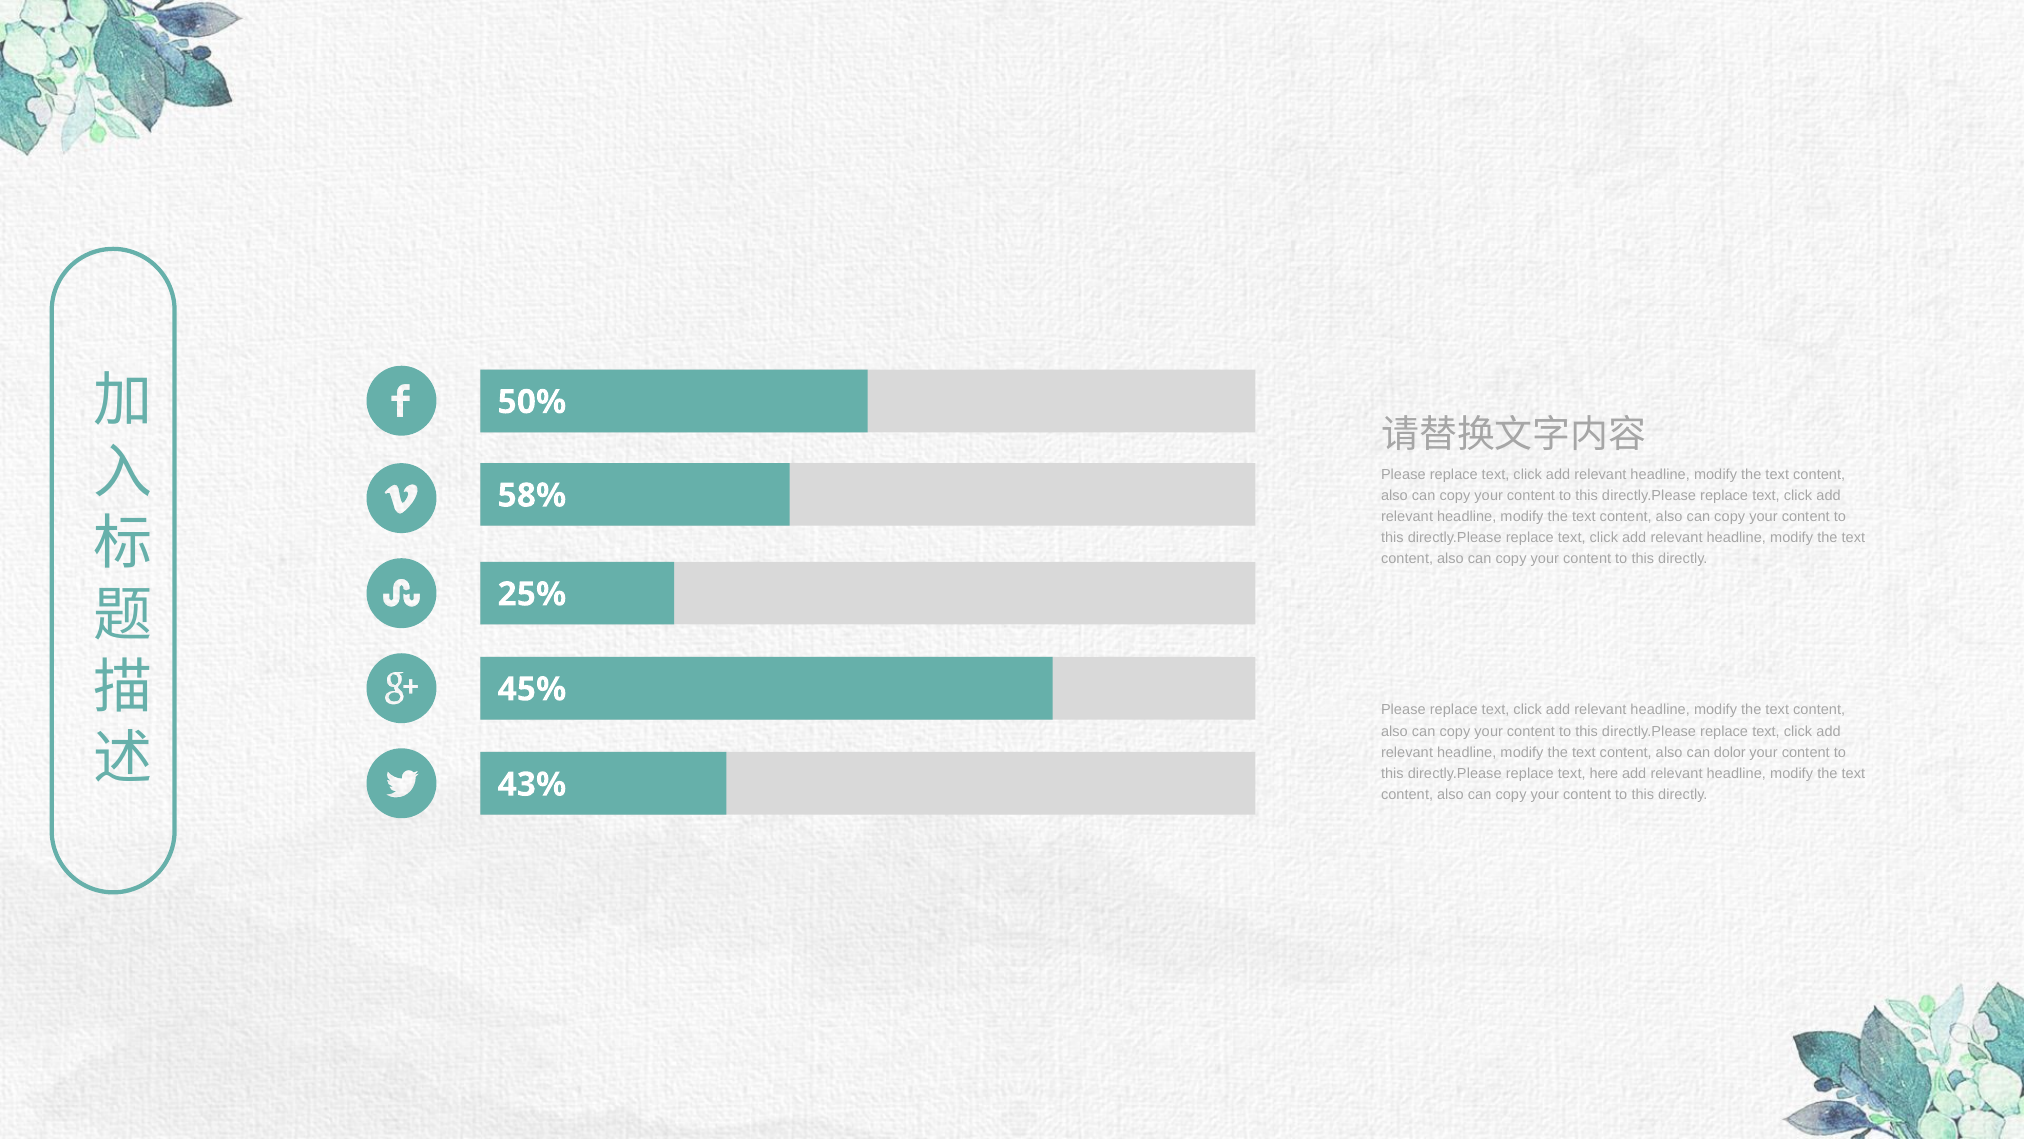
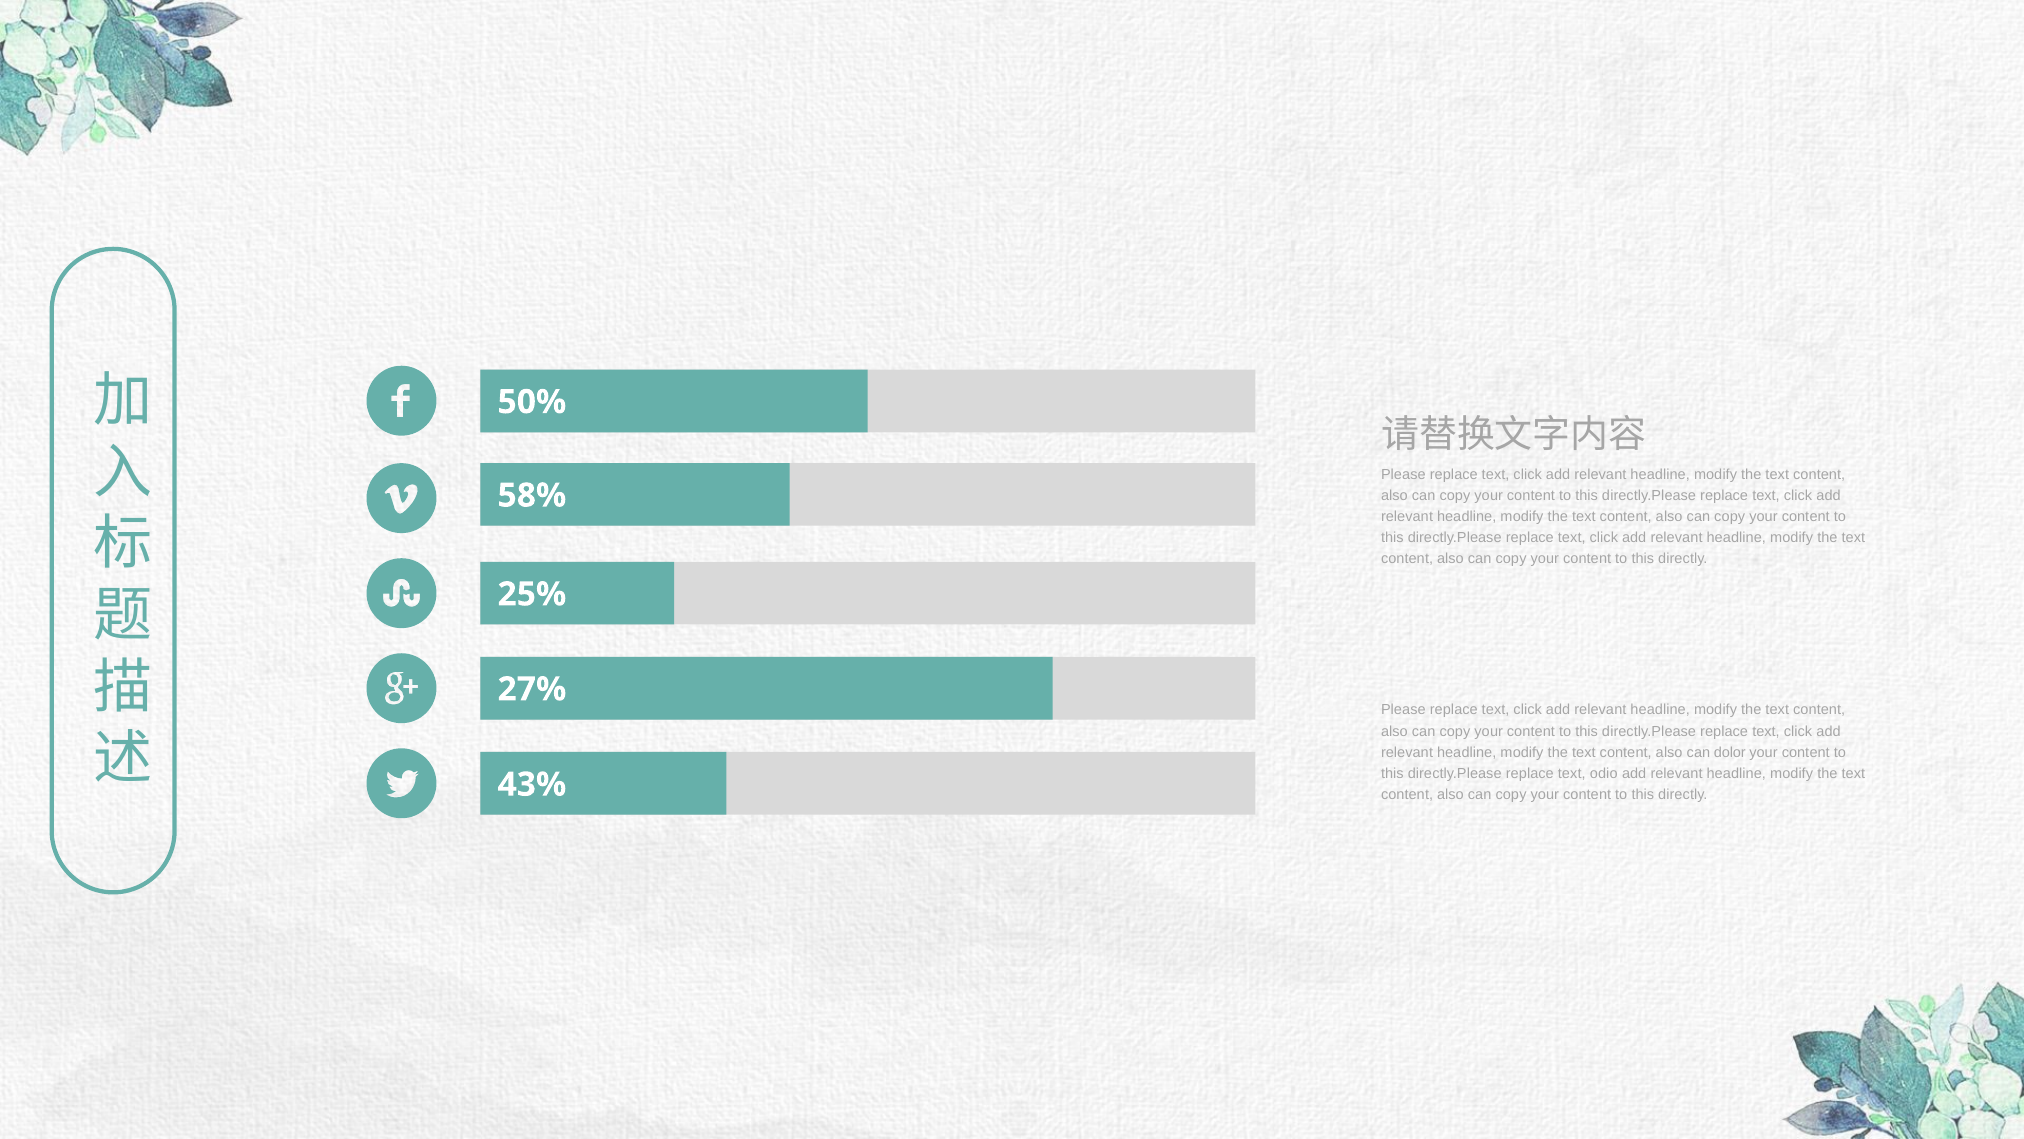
45%: 45% -> 27% (532, 689)
here: here -> odio (1604, 773)
